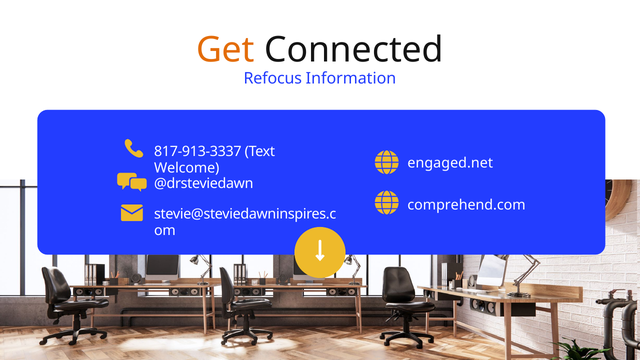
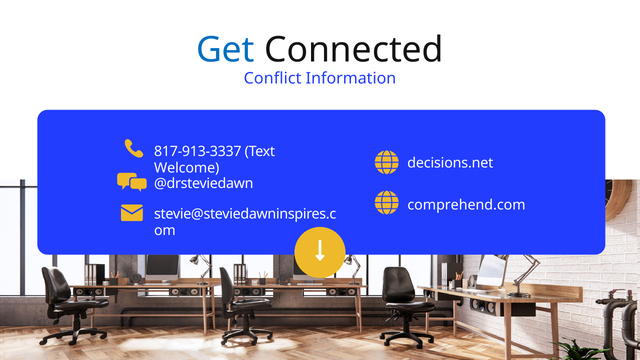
Get colour: orange -> blue (225, 50)
Refocus: Refocus -> Conflict (273, 78)
engaged.net: engaged.net -> decisions.net (450, 163)
